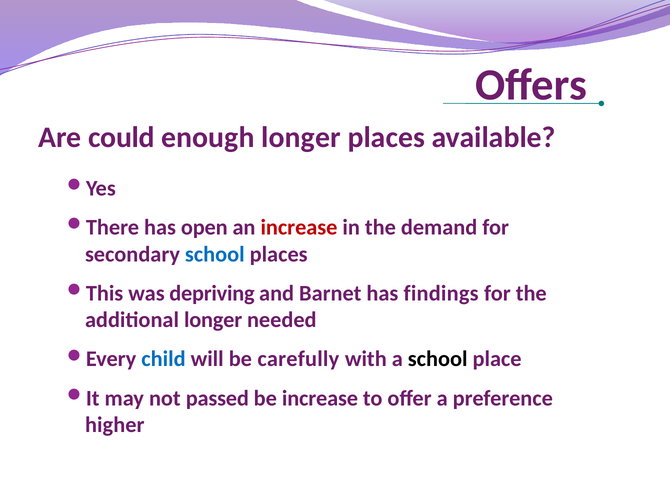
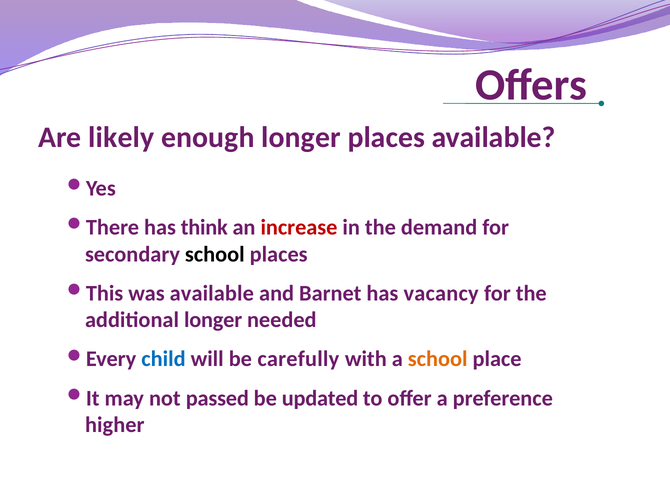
could: could -> likely (121, 137)
open: open -> think (204, 228)
school colour: blue -> black (215, 254)
was depriving: depriving -> available (212, 294)
findings: findings -> vacancy (441, 294)
school colour: black -> orange (438, 359)
be increase: increase -> updated (320, 399)
